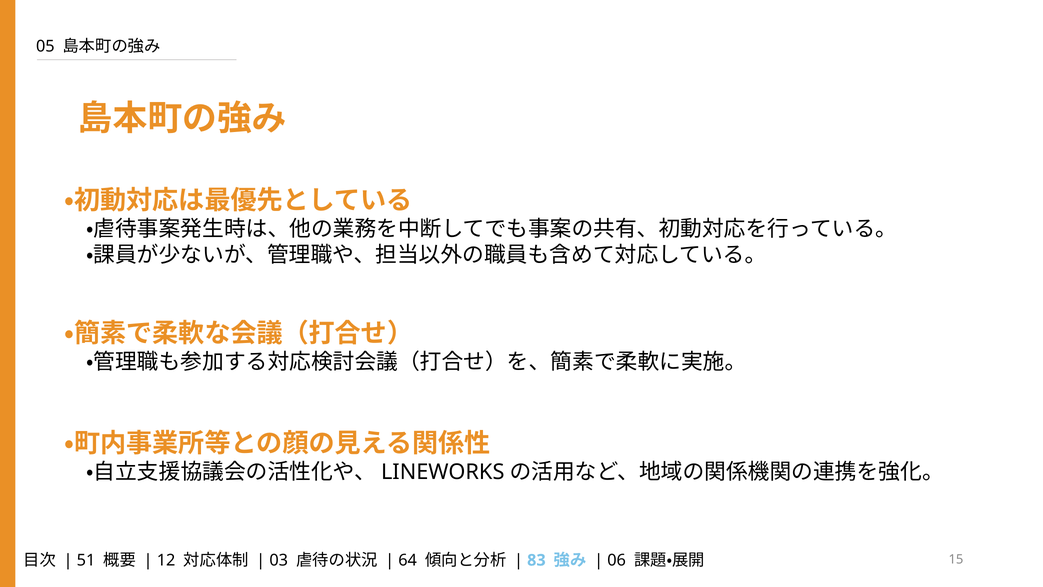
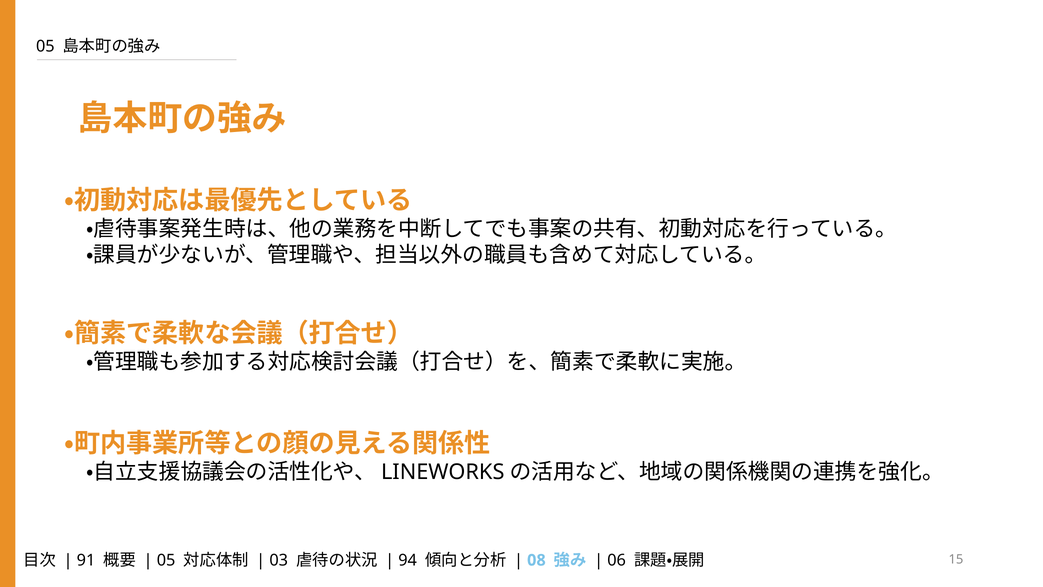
51: 51 -> 91 (86, 560)
12: 12 -> 05 (166, 560)
64: 64 -> 94 (408, 560)
83: 83 -> 08 (536, 560)
